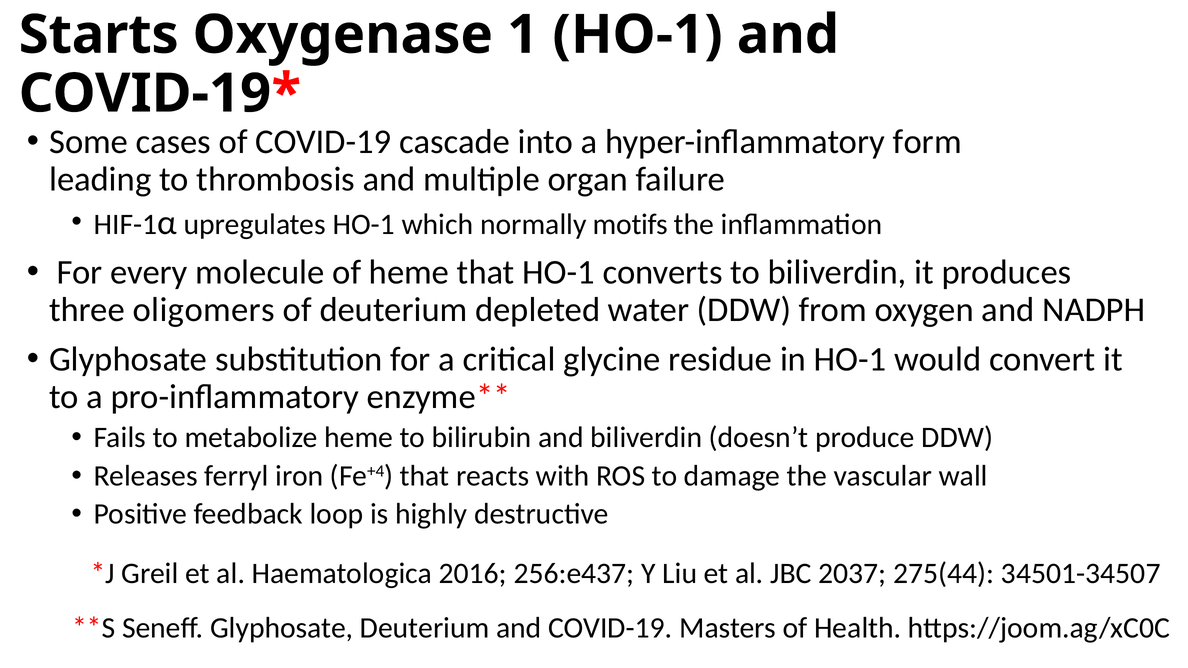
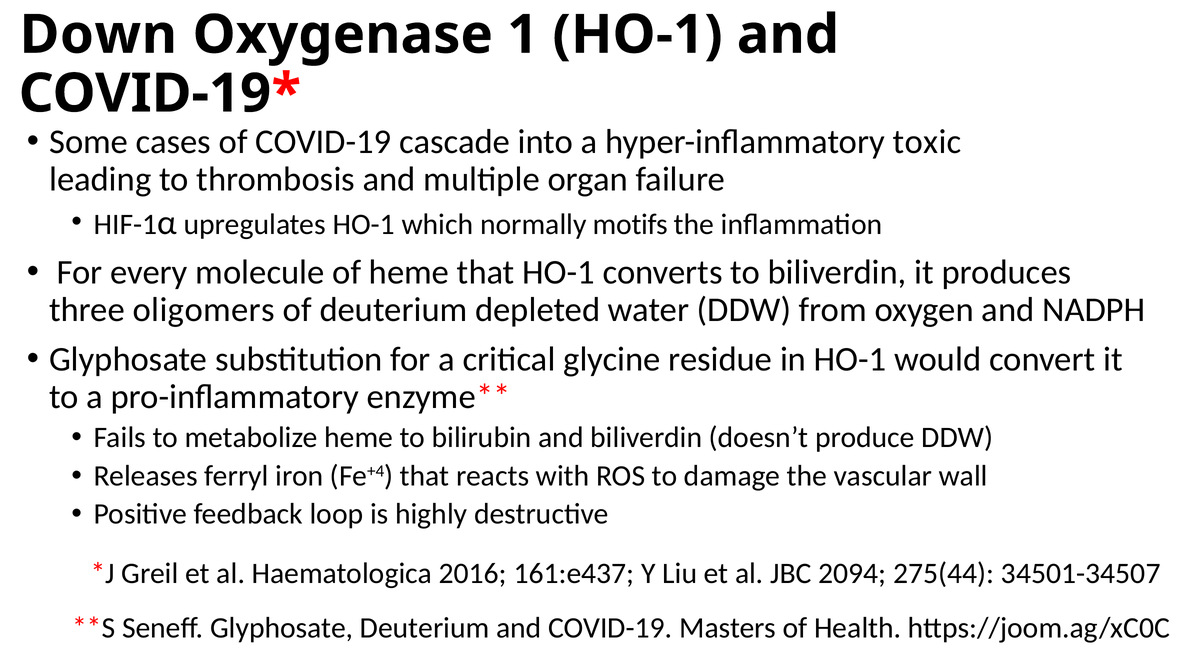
Starts: Starts -> Down (98, 35)
form: form -> toxic (927, 142)
256:e437: 256:e437 -> 161:e437 (574, 574)
2037: 2037 -> 2094 (852, 574)
